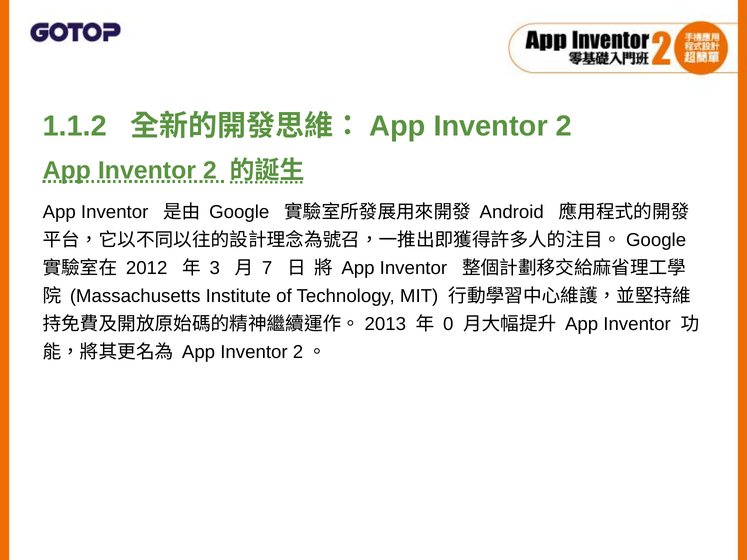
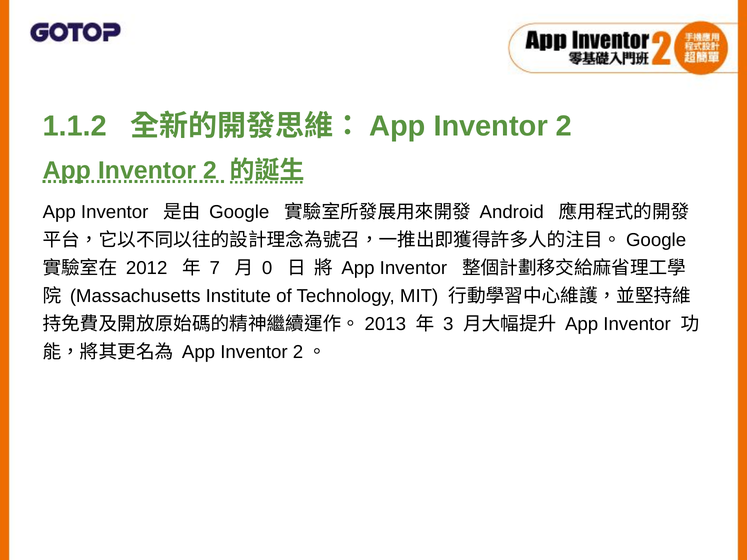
3: 3 -> 7 (215, 268)
7: 7 -> 0 (267, 268)
0: 0 -> 3 (448, 324)
